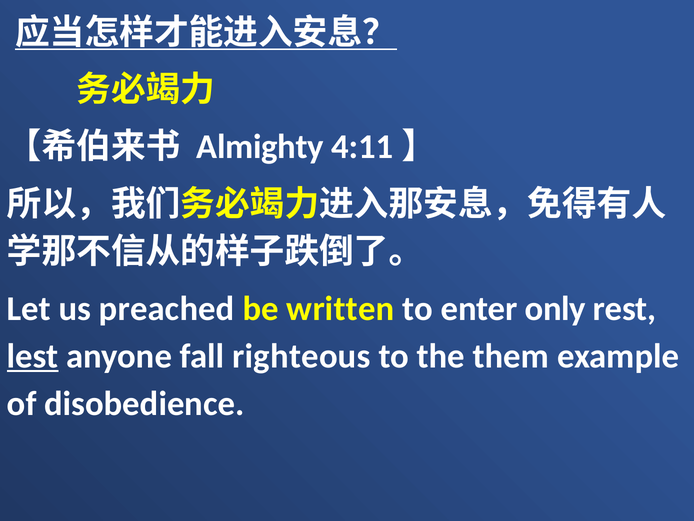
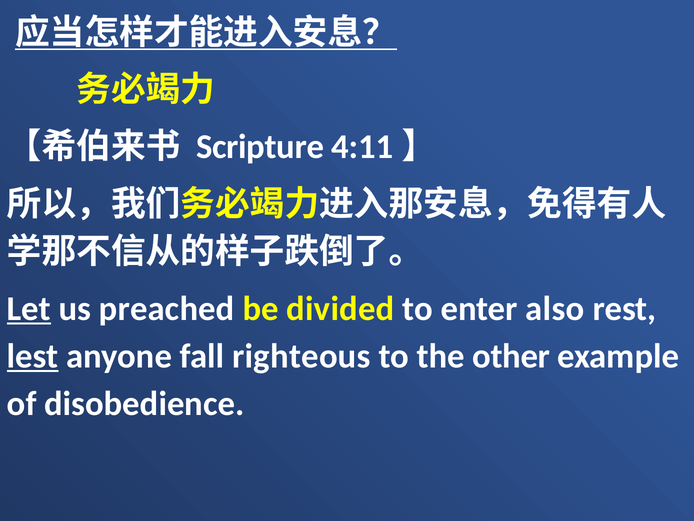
Almighty: Almighty -> Scripture (260, 147)
Let underline: none -> present (29, 308)
written: written -> divided (340, 308)
only: only -> also (555, 308)
them: them -> other (511, 356)
